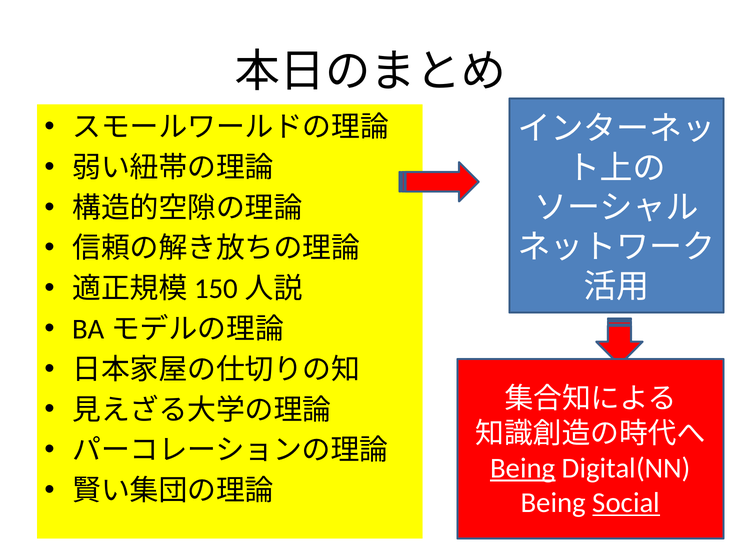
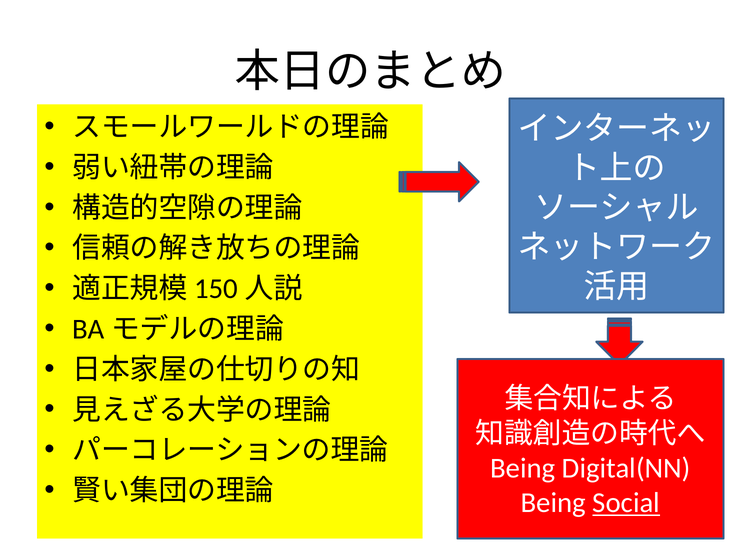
Being underline: present -> none (523, 468)
